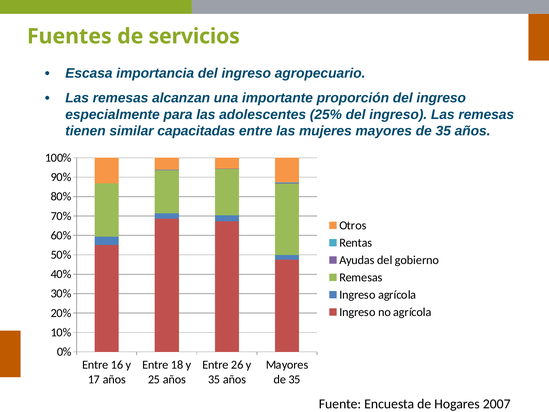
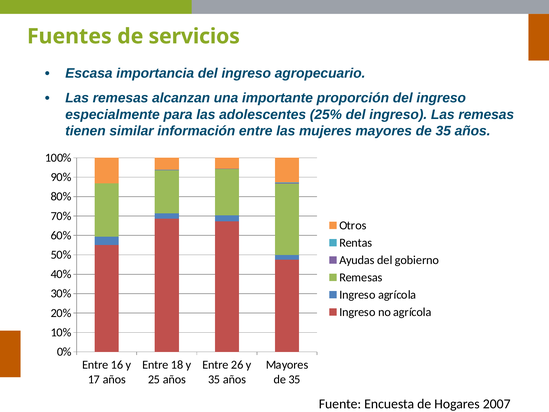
capacitadas: capacitadas -> información (196, 131)
